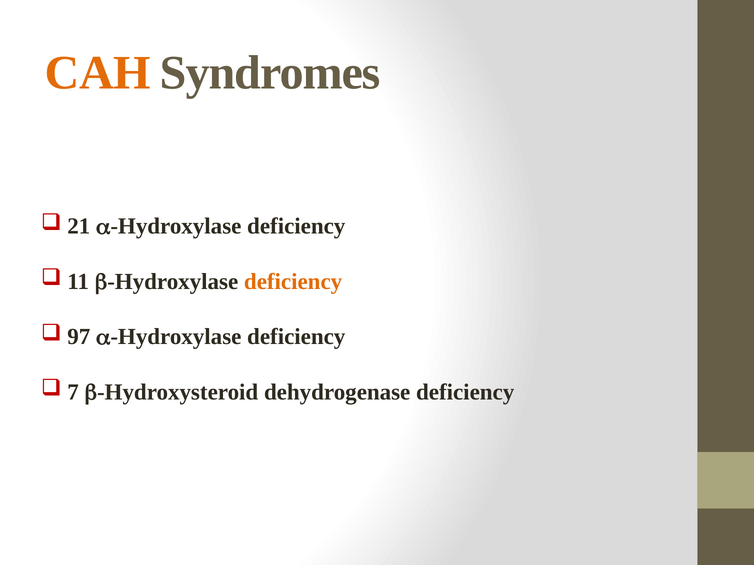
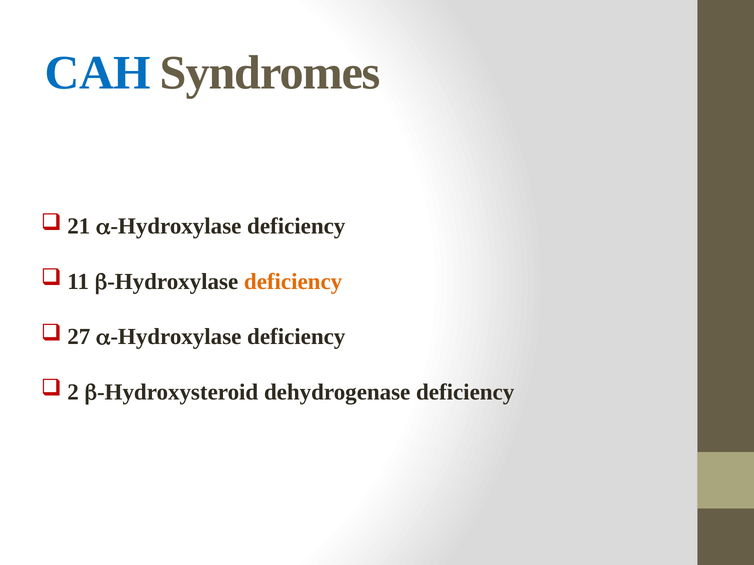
CAH colour: orange -> blue (98, 73)
97: 97 -> 27 (79, 337)
7: 7 -> 2 (73, 392)
